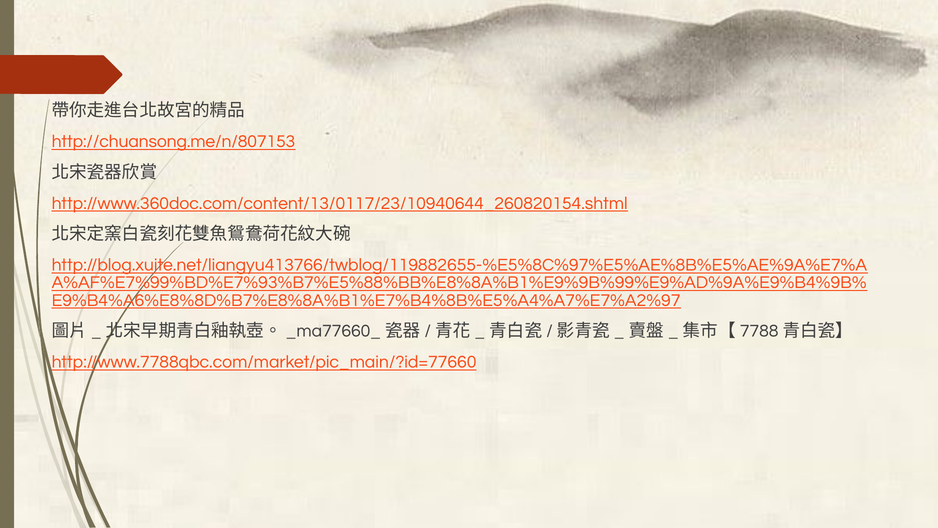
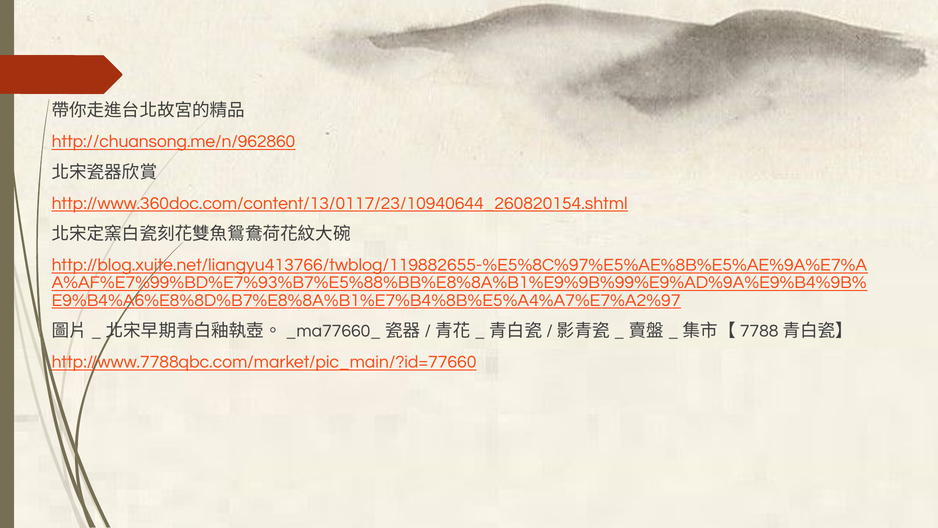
http://chuansong.me/n/807153: http://chuansong.me/n/807153 -> http://chuansong.me/n/962860 (173, 141)
